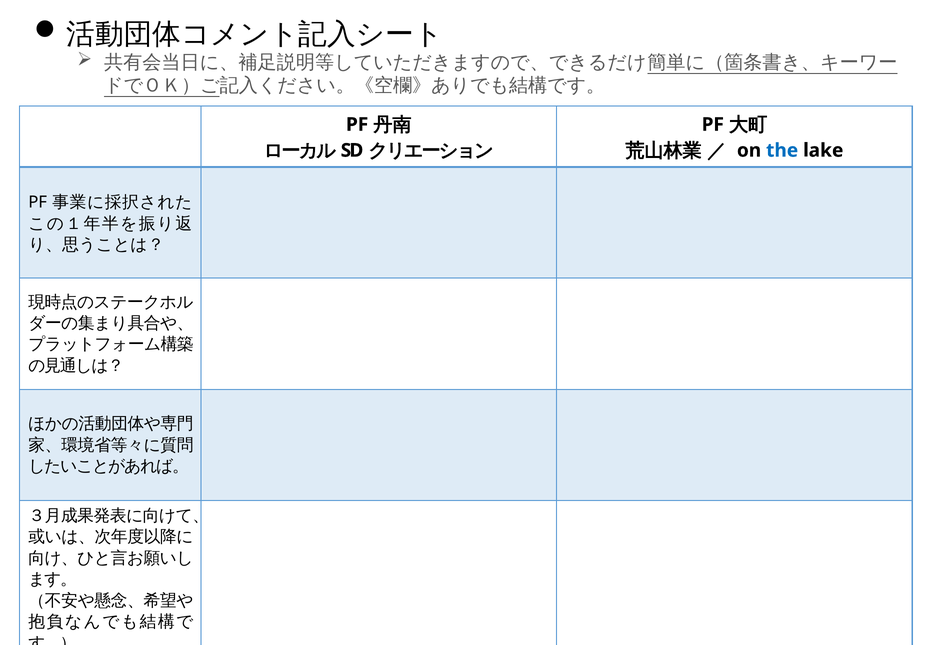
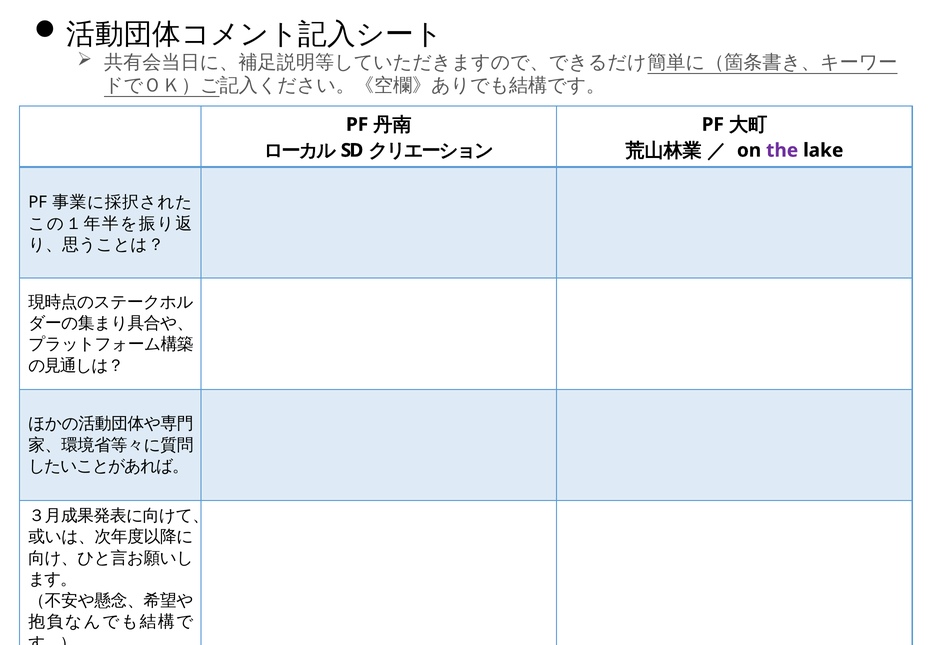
the colour: blue -> purple (782, 150)
